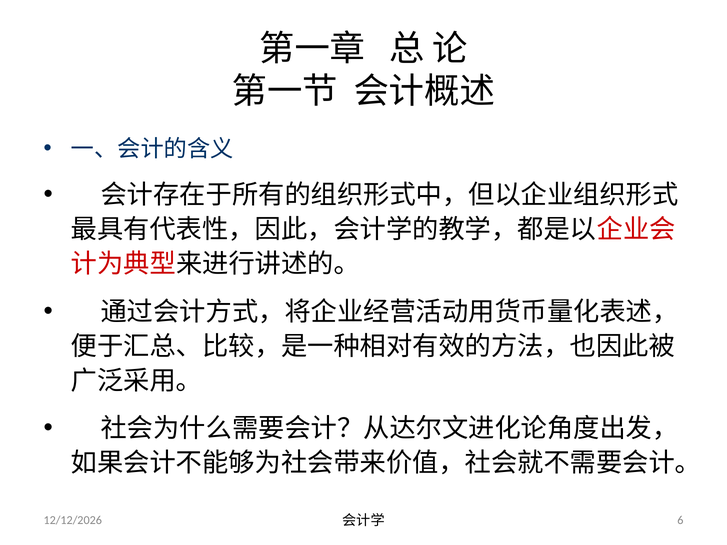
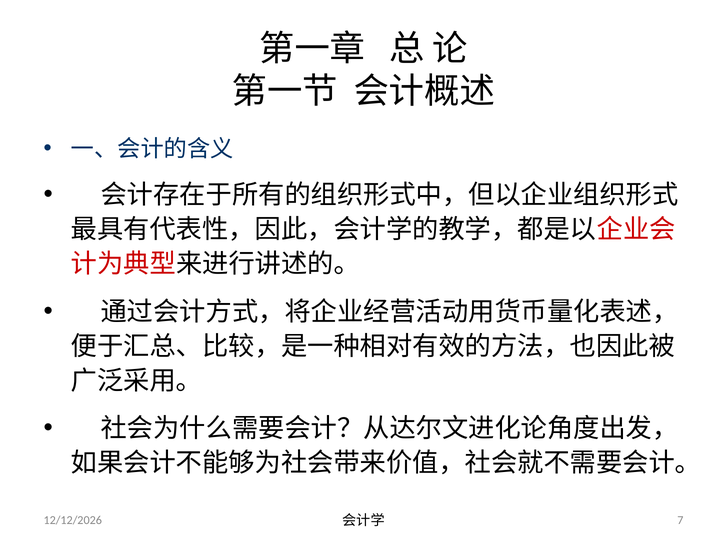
6: 6 -> 7 (680, 521)
